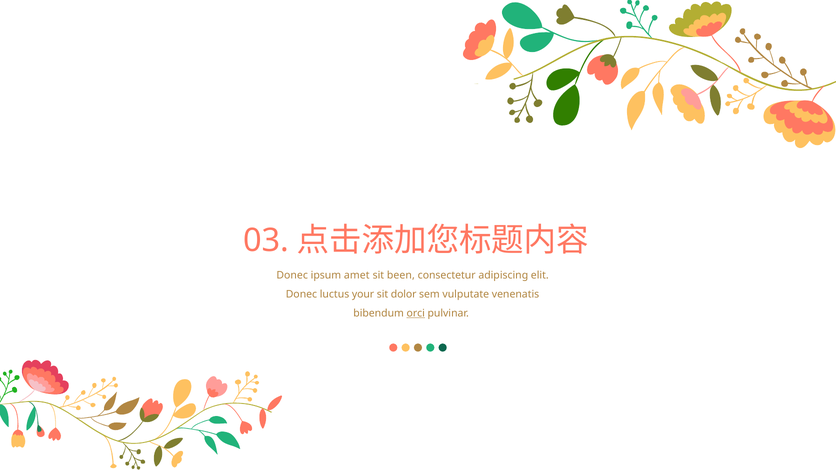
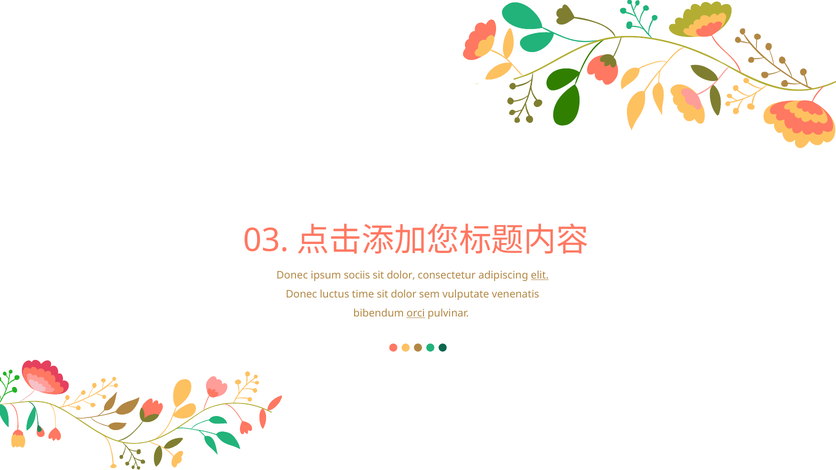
amet: amet -> sociis (357, 276)
been: been -> dolor (401, 276)
elit underline: none -> present (540, 276)
your: your -> time (363, 294)
